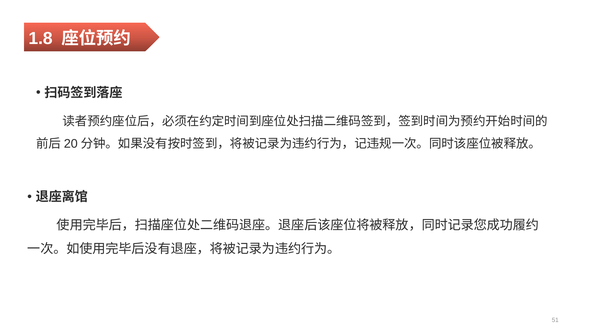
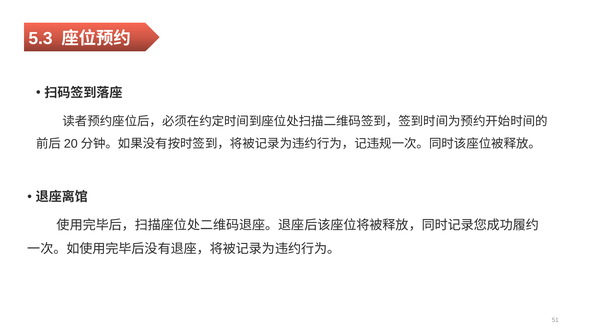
1.8: 1.8 -> 5.3 (40, 38)
